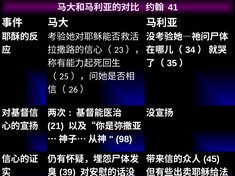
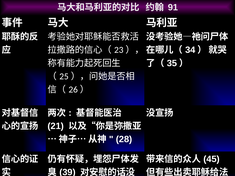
41: 41 -> 91 (173, 7)
98: 98 -> 28 (124, 139)
